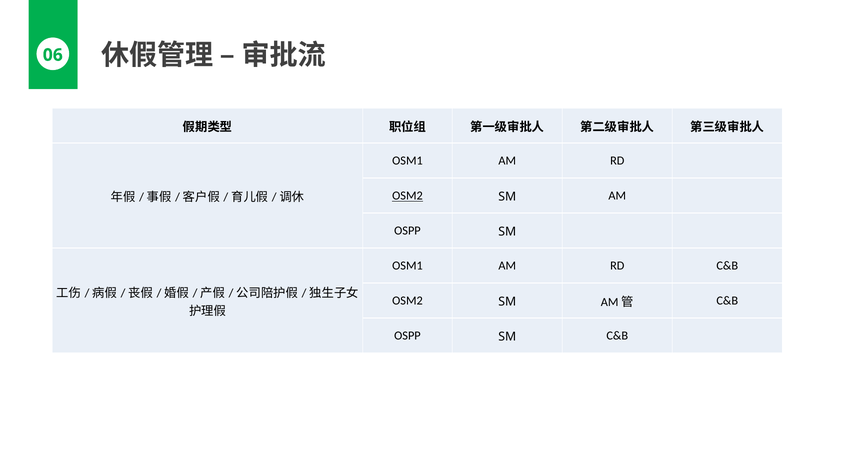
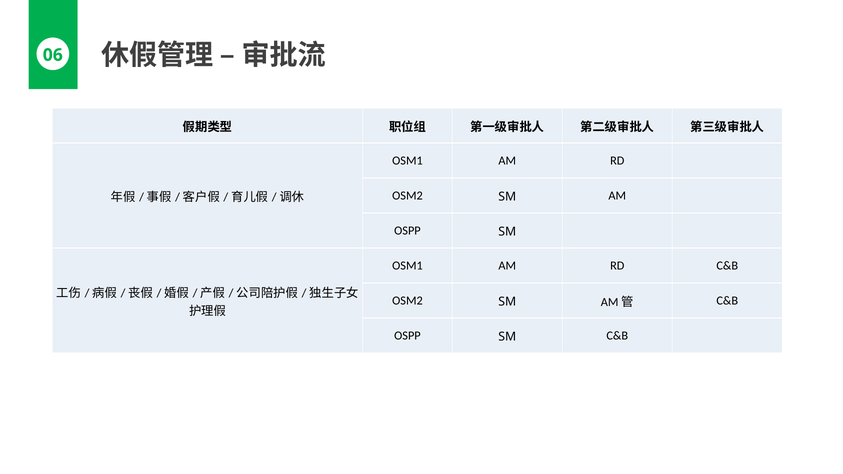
OSM2 underline: present -> none (407, 196)
